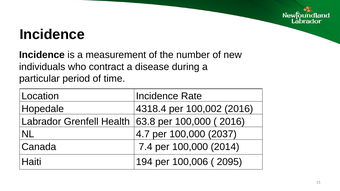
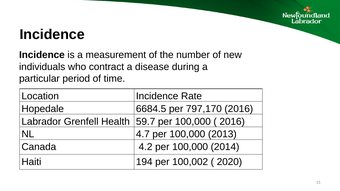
4318.4: 4318.4 -> 6684.5 (151, 109)
100,002: 100,002 -> 797,170 (204, 109)
63.8: 63.8 -> 59.7 (146, 122)
2037: 2037 -> 2013 (222, 134)
7.4: 7.4 -> 4.2 (146, 147)
100,006: 100,006 -> 100,002 (190, 162)
2095: 2095 -> 2020 (229, 162)
